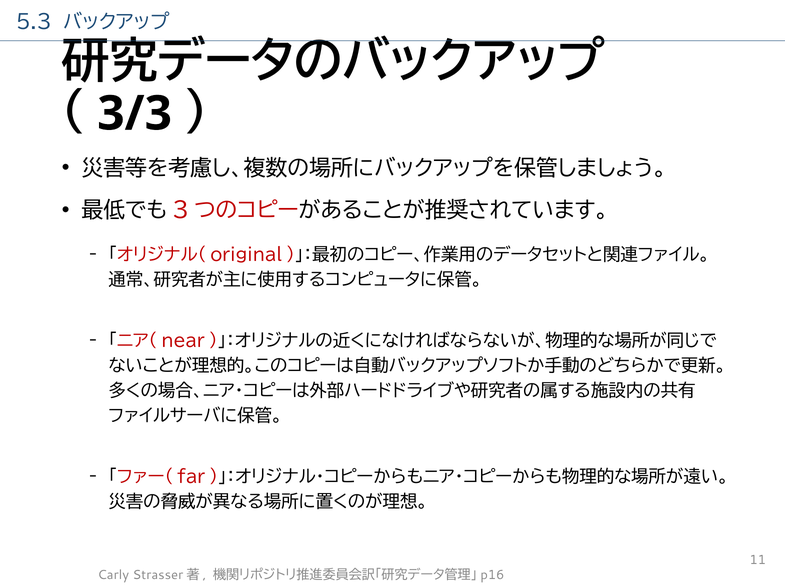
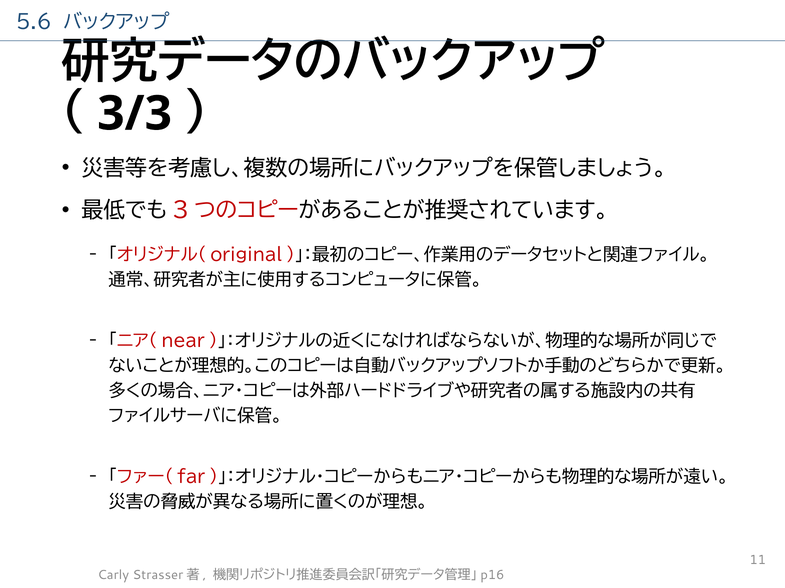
5.3: 5.3 -> 5.6 (34, 22)
